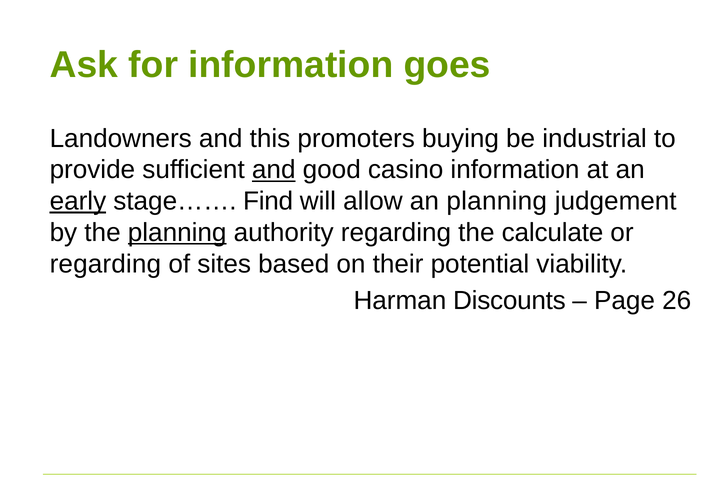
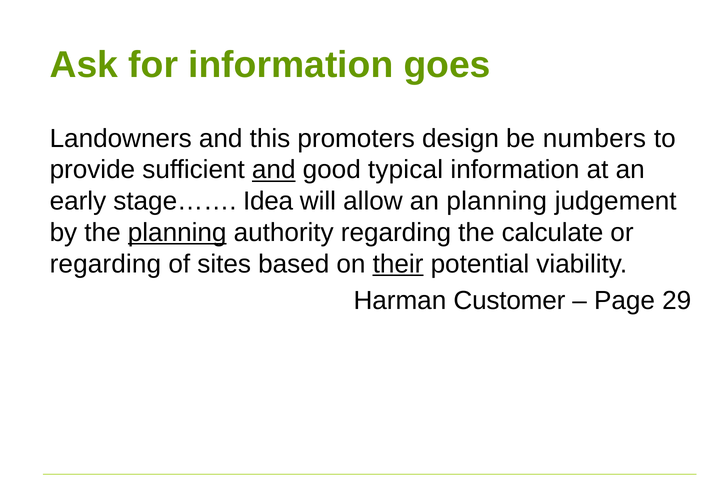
buying: buying -> design (461, 138)
industrial: industrial -> numbers (594, 138)
casino: casino -> typical (406, 170)
early underline: present -> none (78, 201)
Find: Find -> Idea (268, 201)
their underline: none -> present (398, 264)
Discounts: Discounts -> Customer (509, 301)
26: 26 -> 29 (677, 301)
